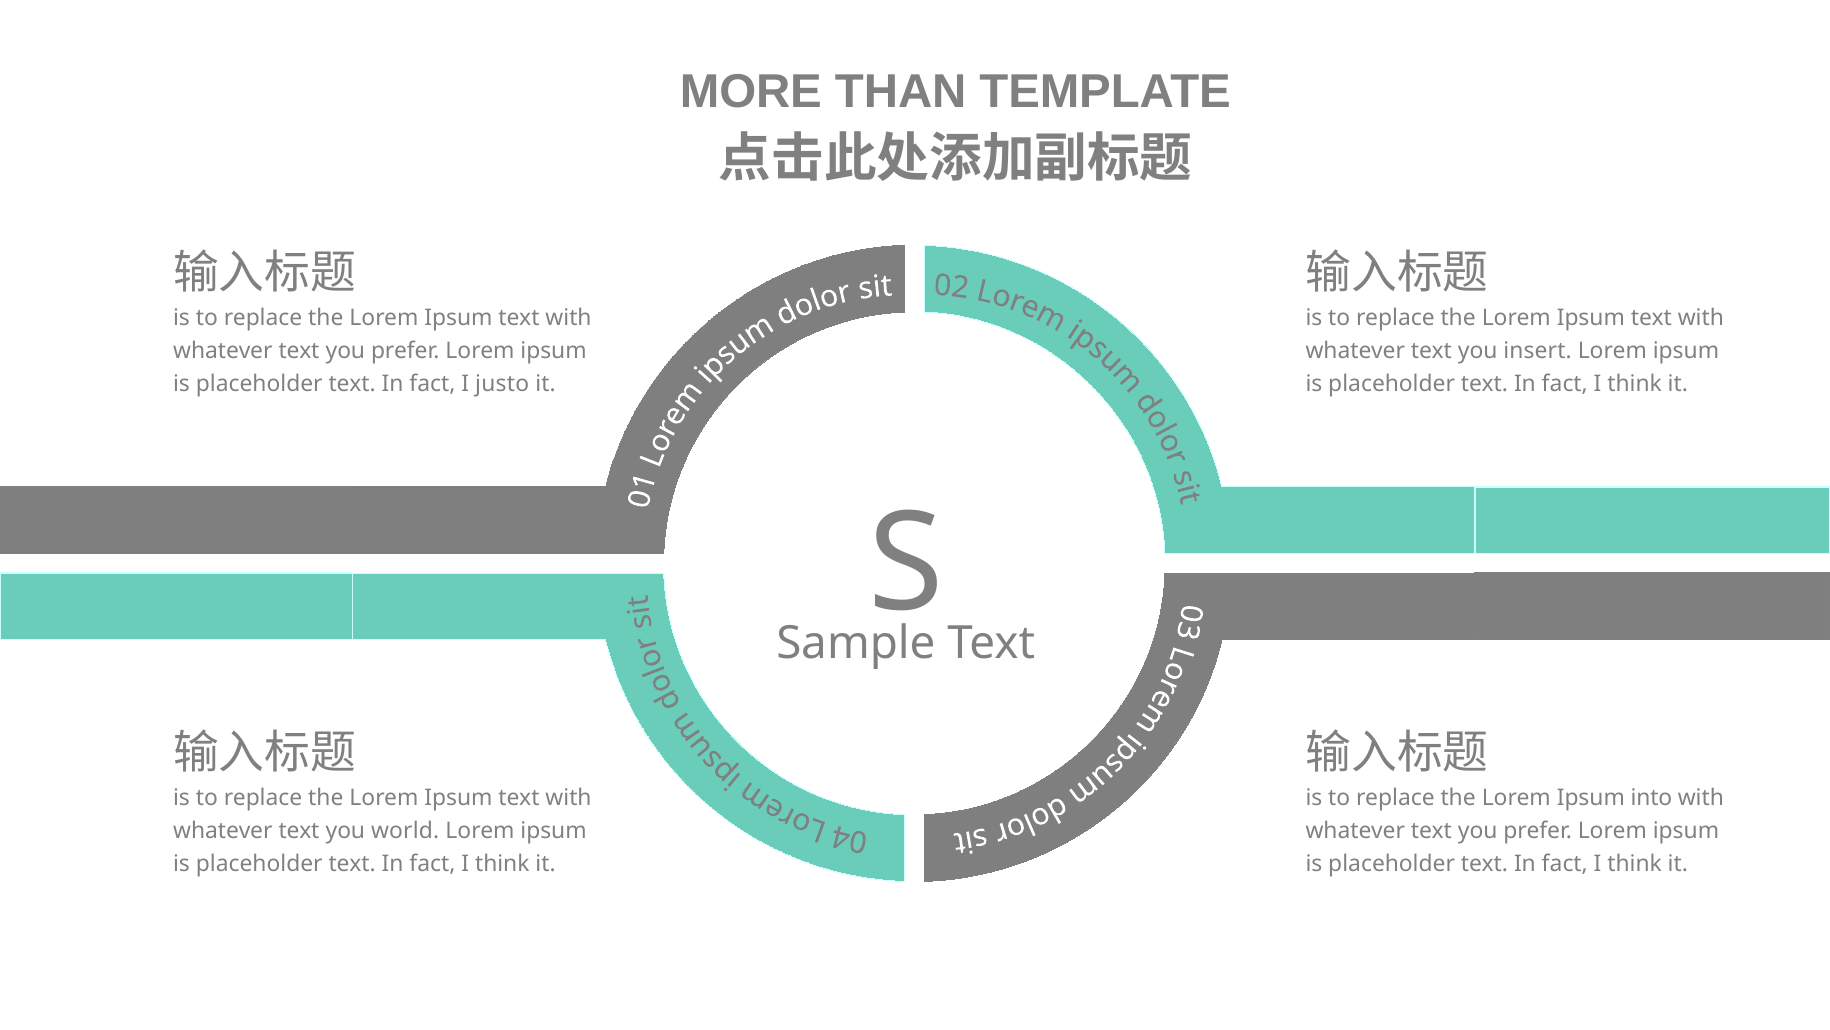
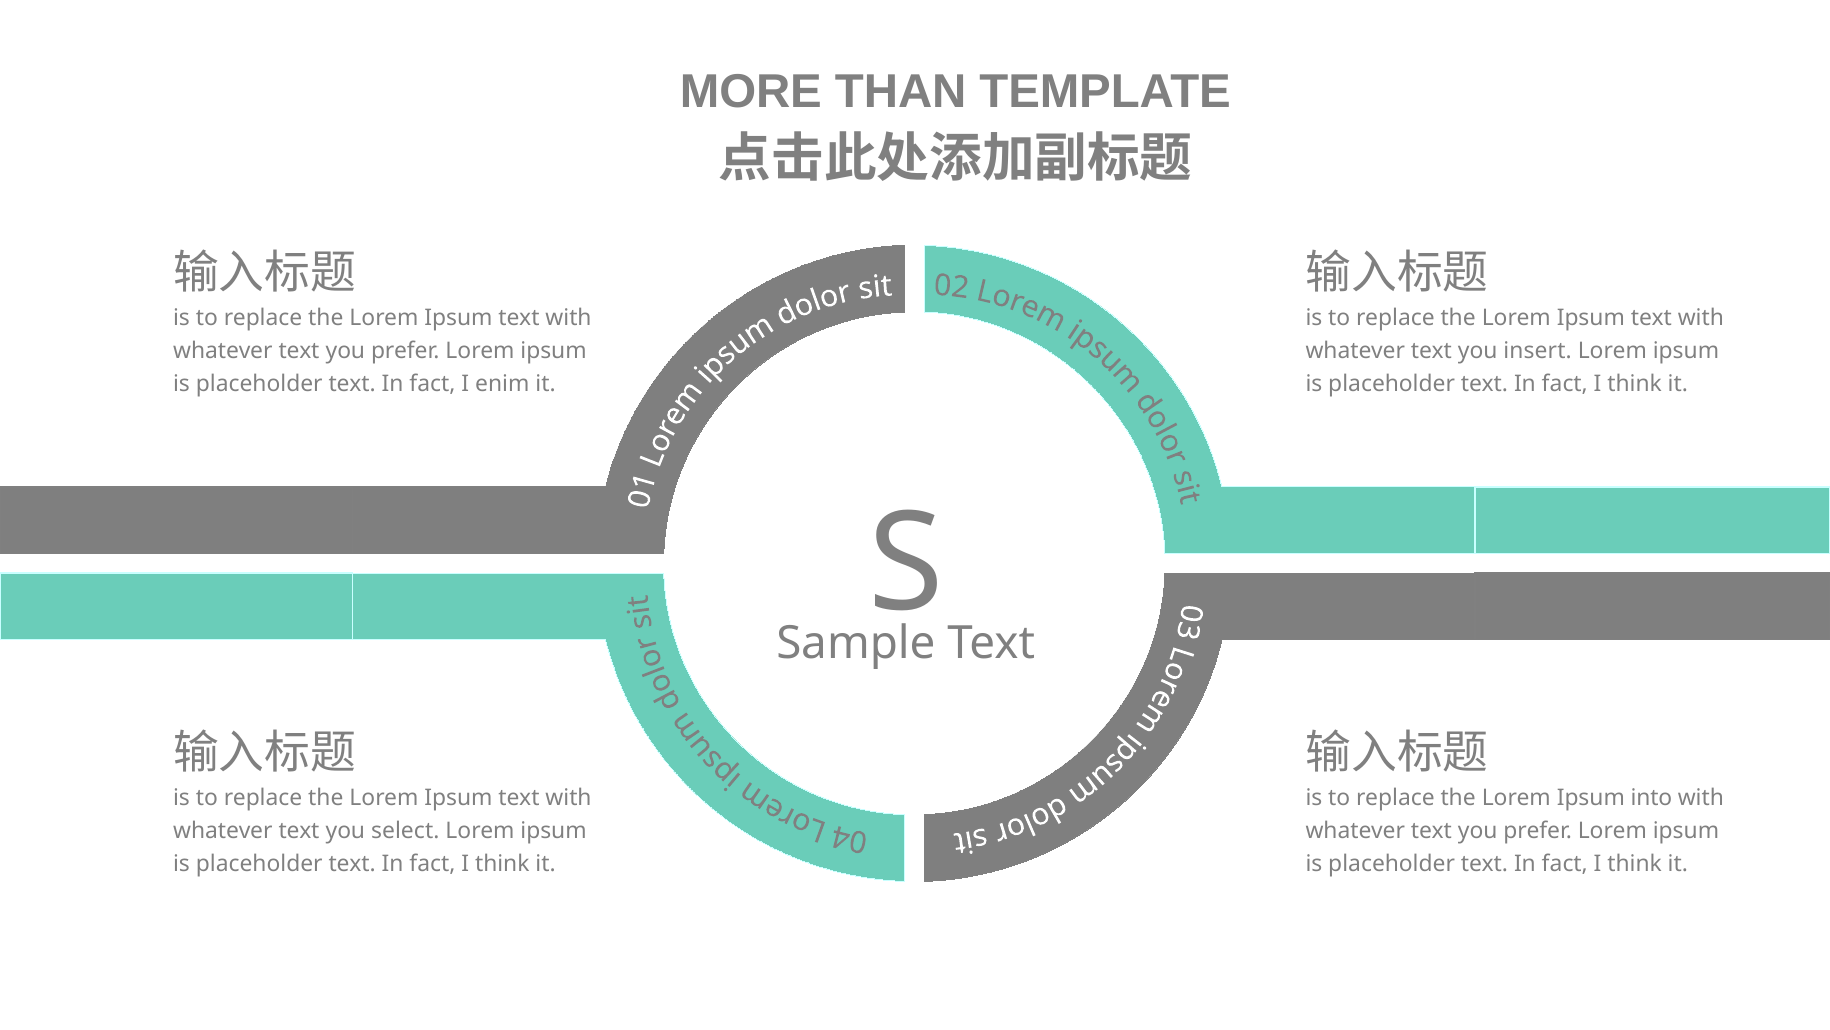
justo: justo -> enim (502, 384)
world: world -> select (405, 830)
